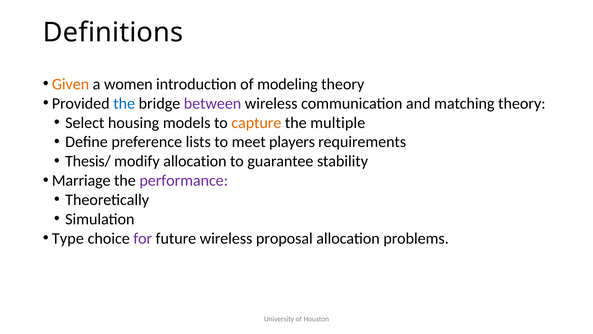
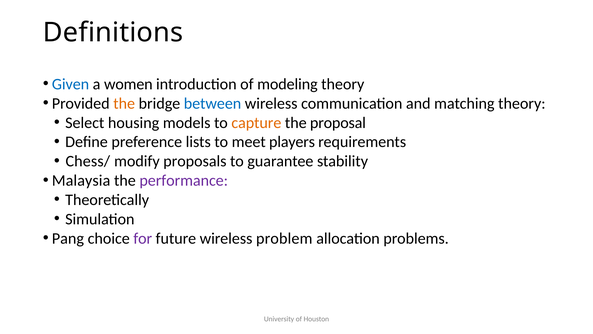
Given colour: orange -> blue (71, 84)
the colour: blue -> orange (124, 103)
between colour: purple -> blue (213, 103)
multiple: multiple -> proposal (338, 123)
Thesis/: Thesis/ -> Chess/ (88, 161)
modify allocation: allocation -> proposals (195, 161)
Marriage: Marriage -> Malaysia (81, 180)
Type: Type -> Pang (68, 238)
proposal: proposal -> problem (284, 238)
